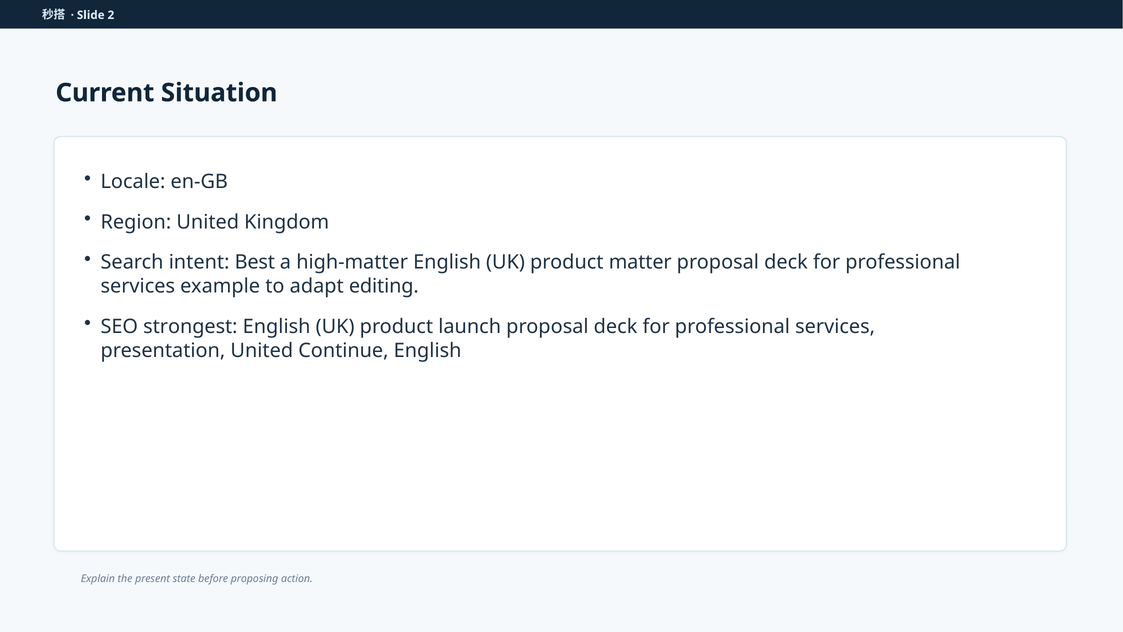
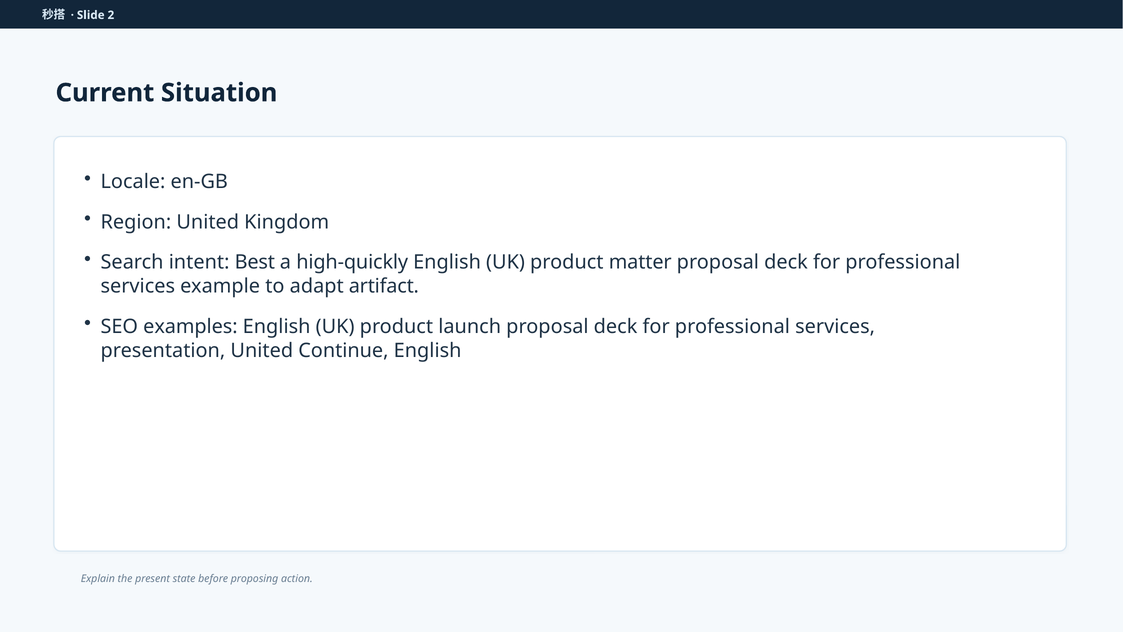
high-matter: high-matter -> high-quickly (352, 262)
editing: editing -> artifact (384, 286)
strongest: strongest -> examples (190, 326)
